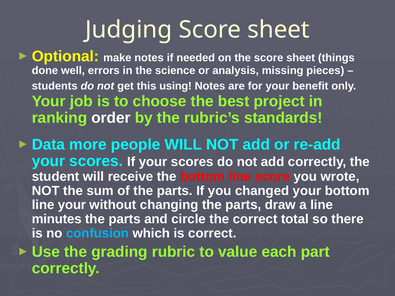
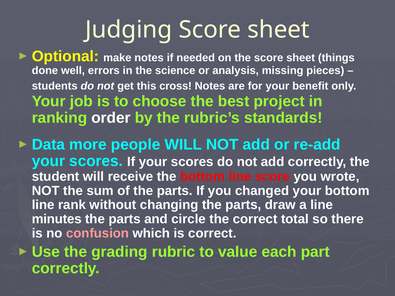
using: using -> cross (176, 86)
line your: your -> rank (72, 205)
confusion colour: light blue -> pink (98, 233)
